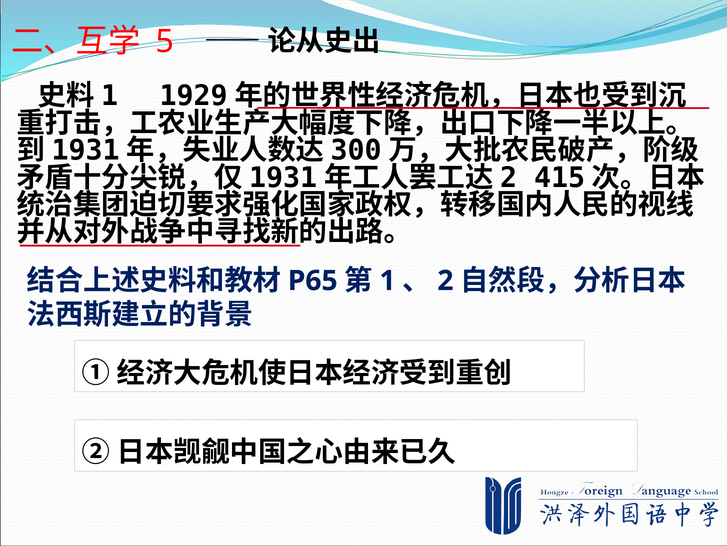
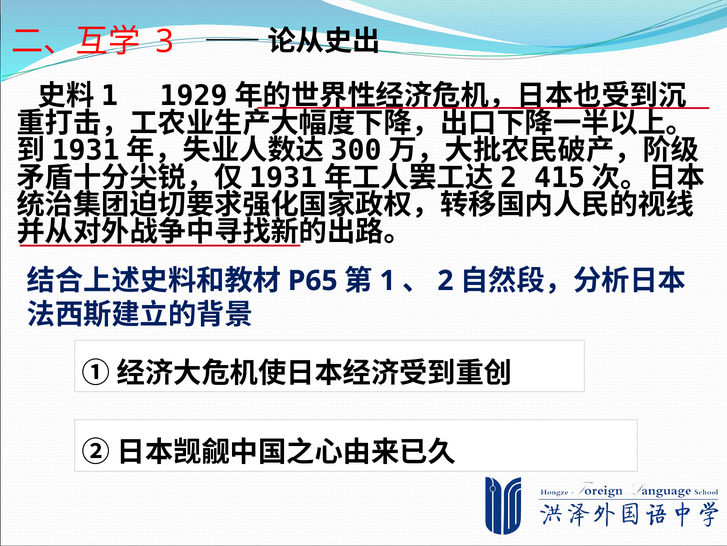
5: 5 -> 3 (165, 42)
